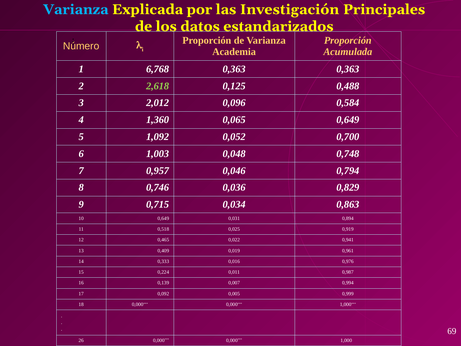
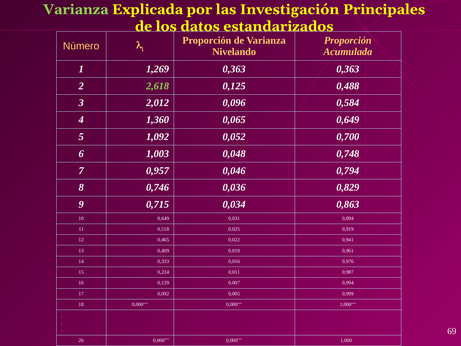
Varianza colour: light blue -> light green (76, 9)
Academia: Academia -> Nivelando (234, 52)
6,768: 6,768 -> 1,269 (158, 69)
